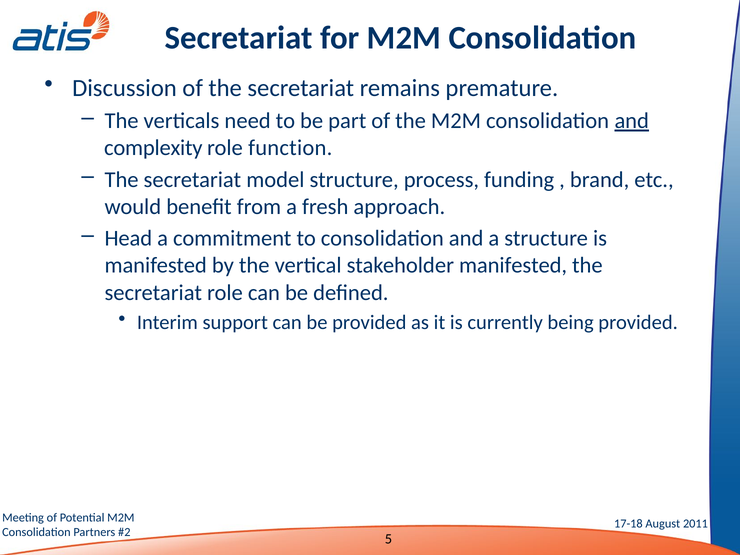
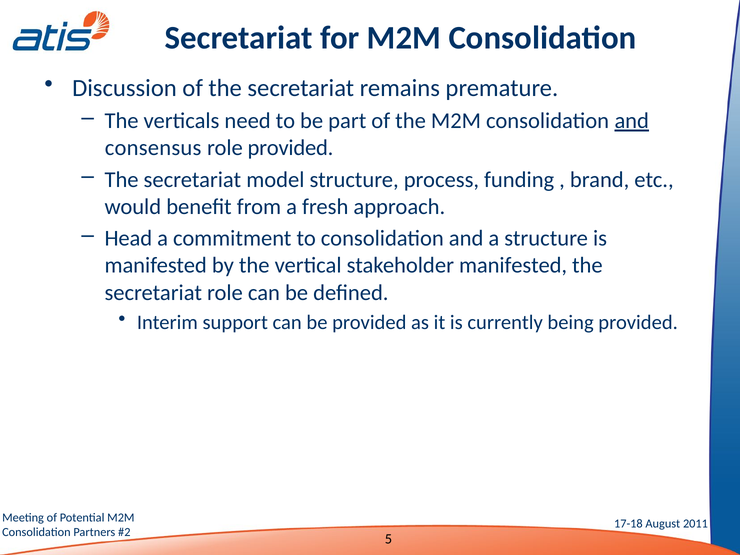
complexity: complexity -> consensus (153, 148)
role function: function -> provided (290, 148)
